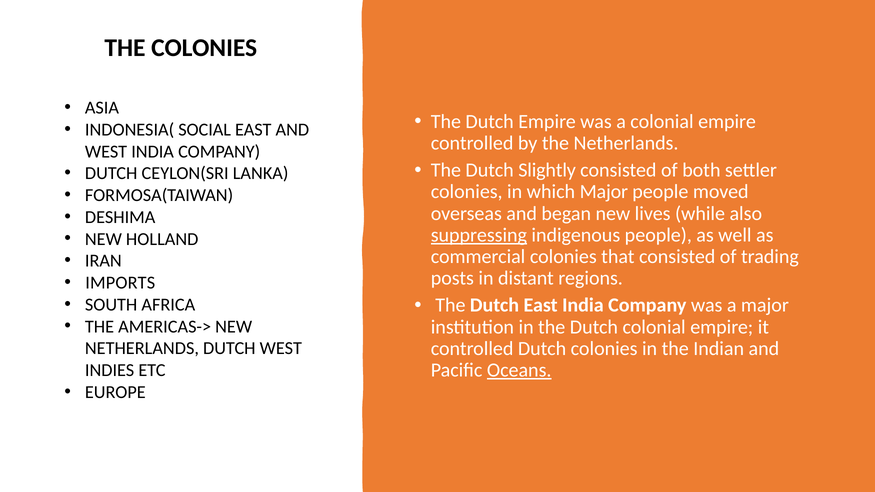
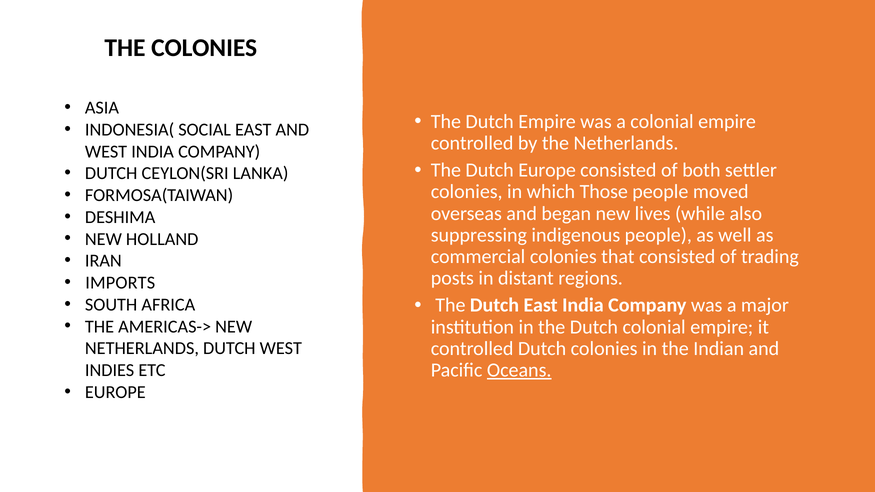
Dutch Slightly: Slightly -> Europe (547, 170)
which Major: Major -> Those (604, 192)
suppressing underline: present -> none (479, 235)
